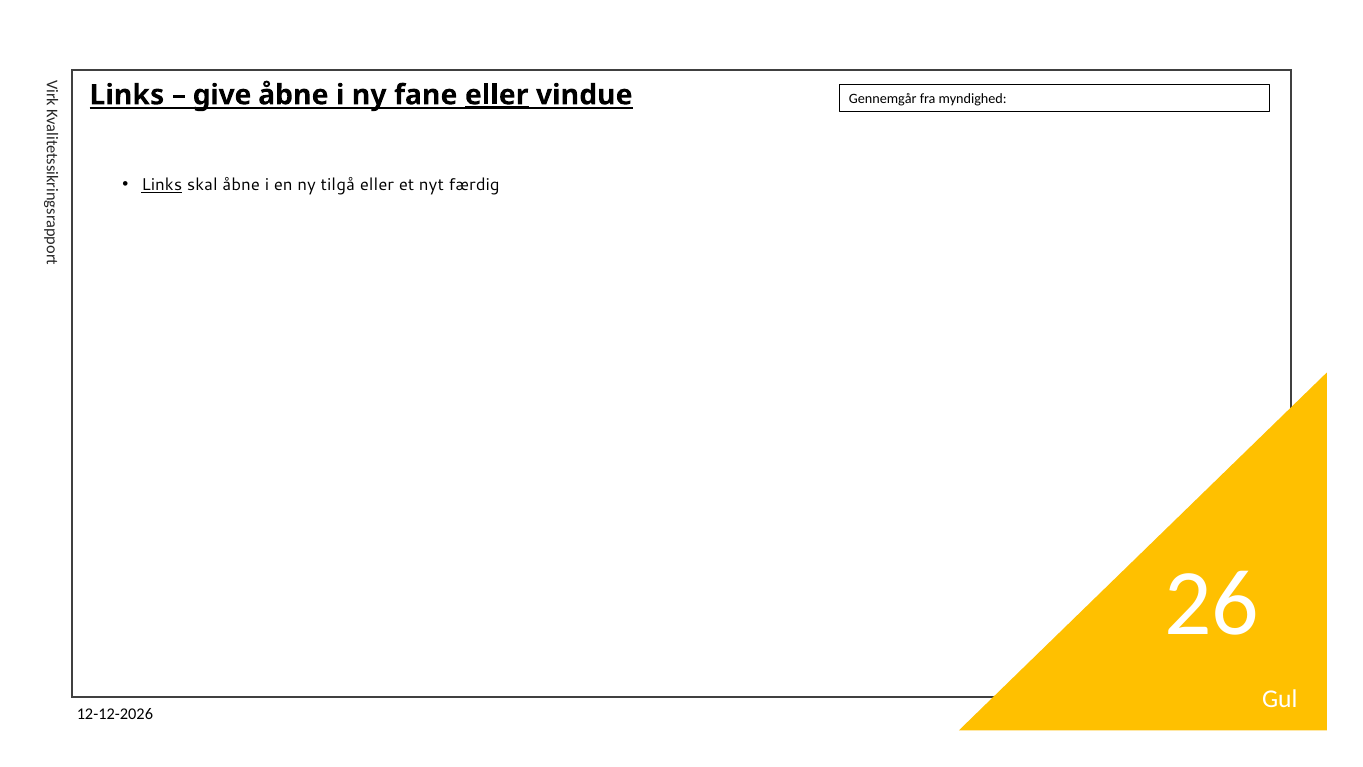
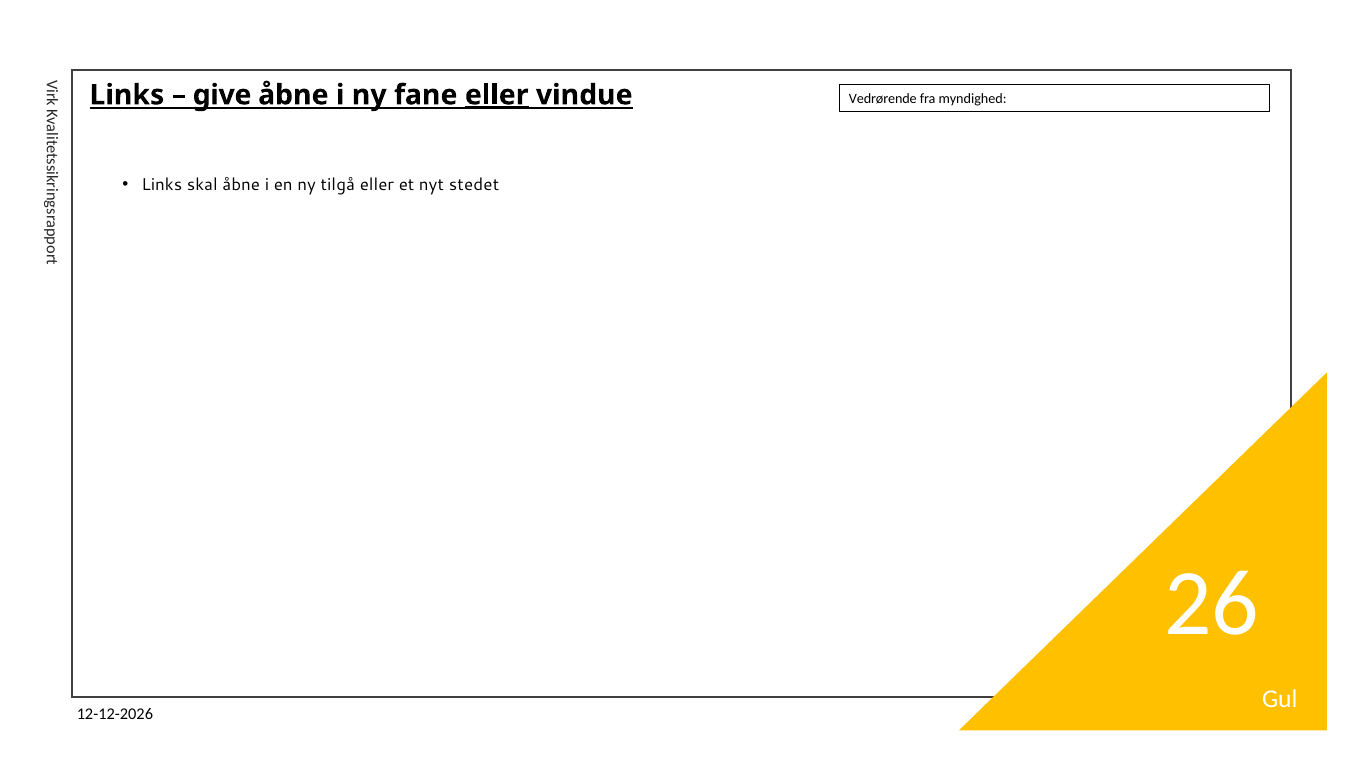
Gennemgår: Gennemgår -> Vedrørende (883, 99)
Links underline: present -> none (162, 185)
færdig: færdig -> stedet (474, 185)
